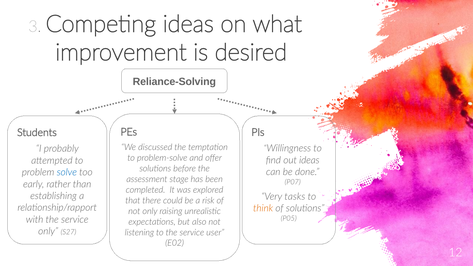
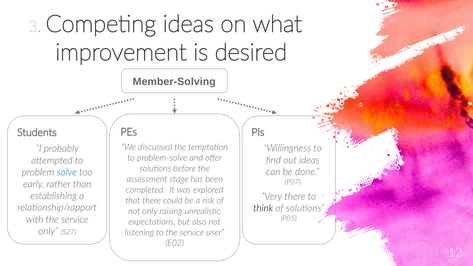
Reliance-Solving: Reliance-Solving -> Member-Solving (174, 82)
Very tasks: tasks -> there (295, 197)
think colour: orange -> black (263, 208)
